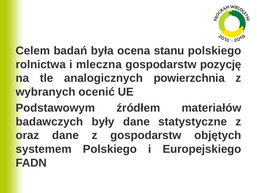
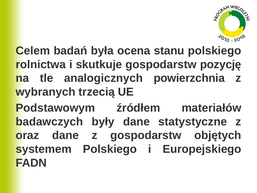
mleczna: mleczna -> skutkuje (99, 64)
ocenić: ocenić -> trzecią (97, 92)
